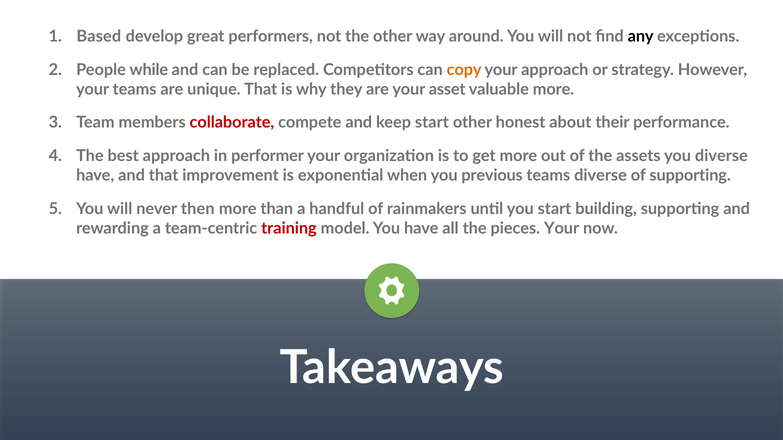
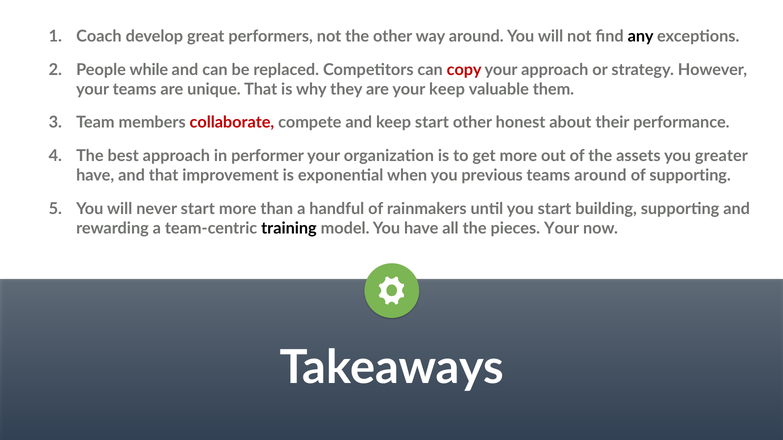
Based: Based -> Coach (99, 36)
copy colour: orange -> red (464, 70)
your asset: asset -> keep (447, 89)
valuable more: more -> them (553, 89)
you diverse: diverse -> greater (721, 156)
teams diverse: diverse -> around (600, 175)
never then: then -> start (198, 209)
training colour: red -> black (289, 228)
